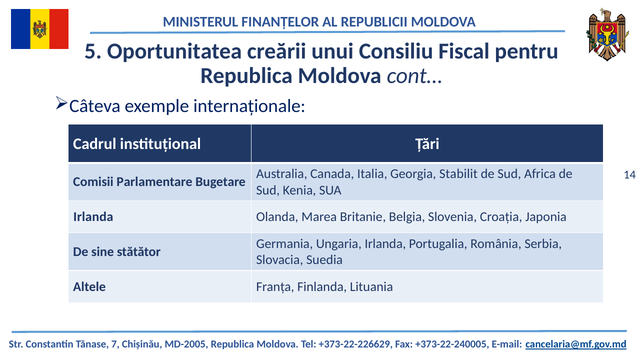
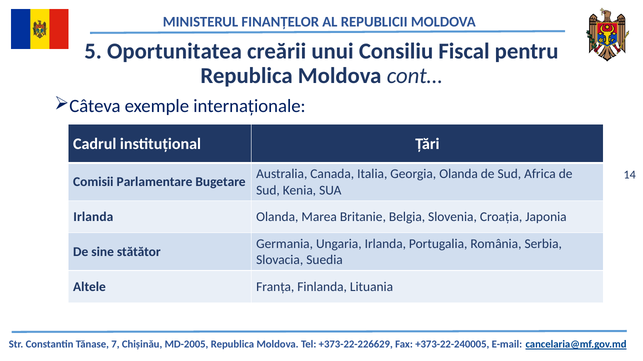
Georgia Stabilit: Stabilit -> Olanda (459, 174)
